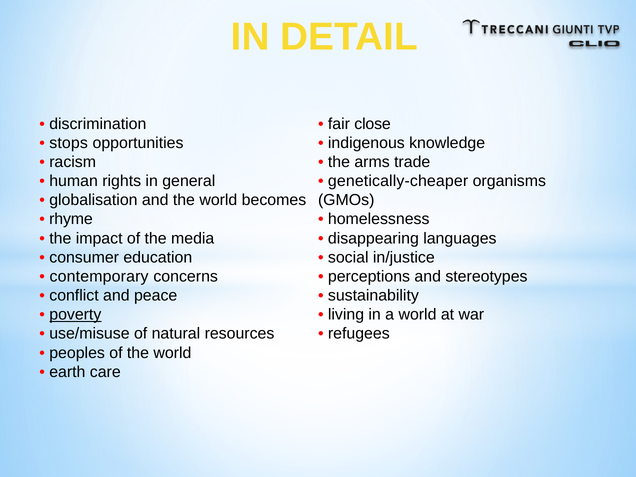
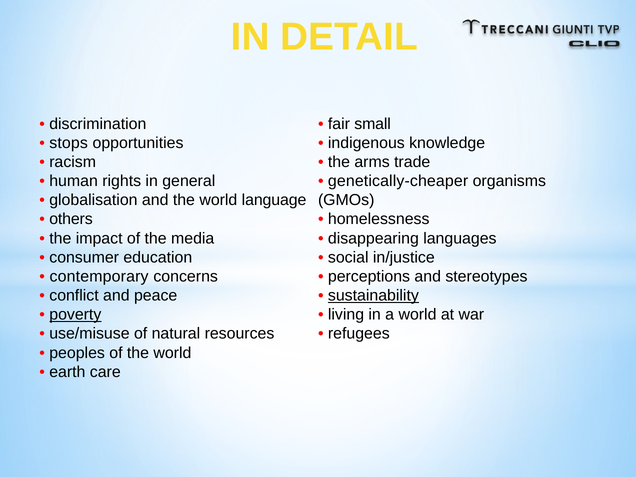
close: close -> small (373, 124)
becomes: becomes -> language (274, 200)
rhyme: rhyme -> others (71, 219)
sustainability underline: none -> present (373, 296)
